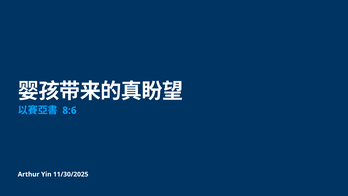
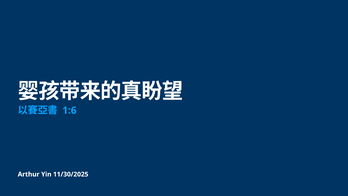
8:6: 8:6 -> 1:6 (69, 110)
